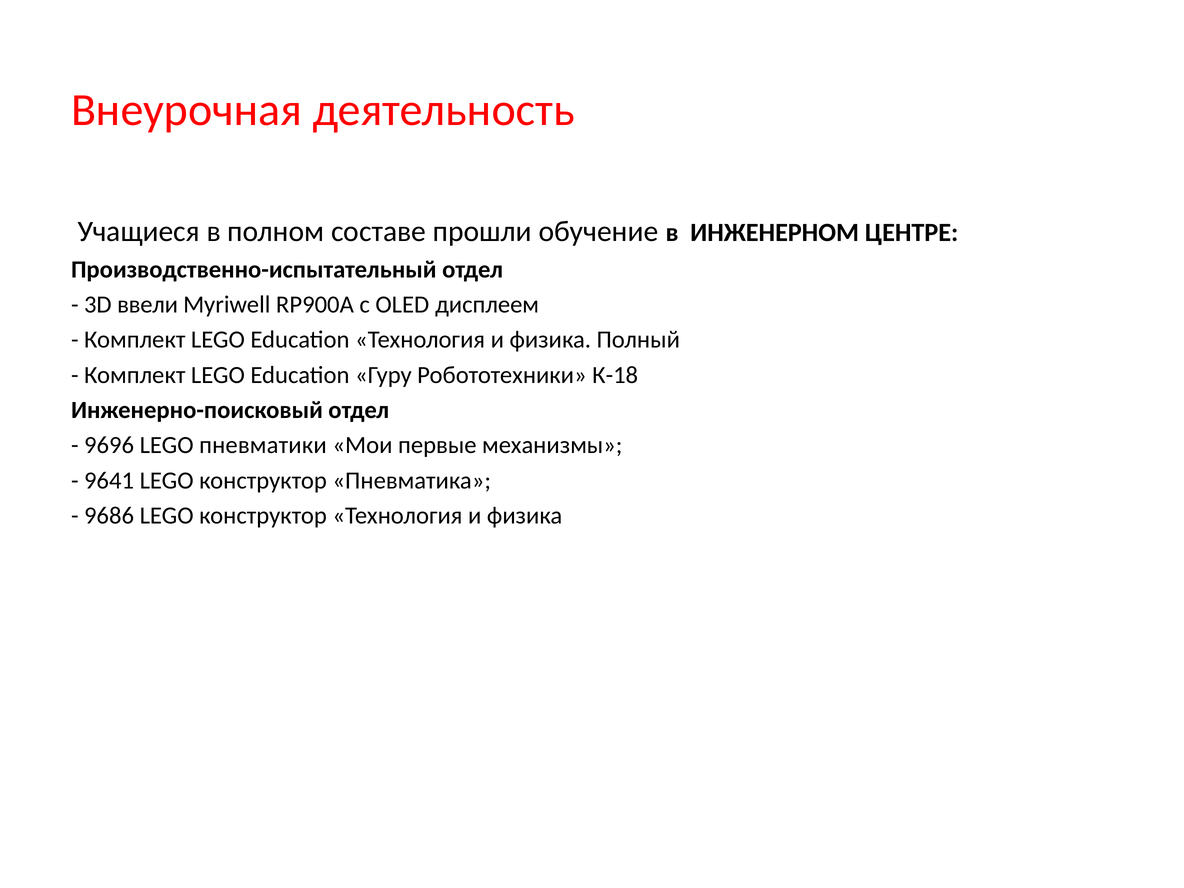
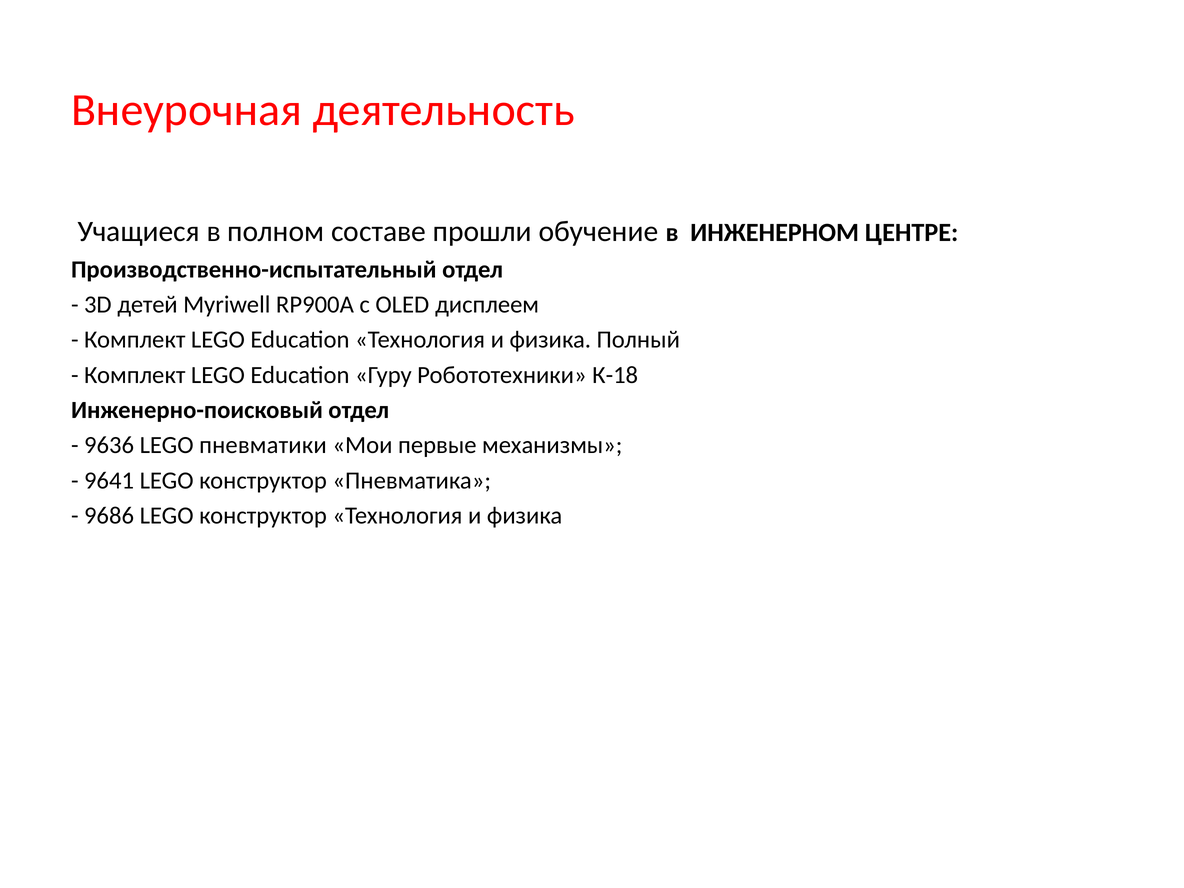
ввели: ввели -> детей (148, 305)
9696: 9696 -> 9636 (109, 445)
